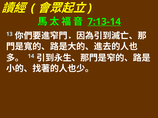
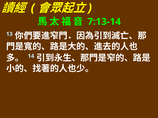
7:13-14 underline: present -> none (104, 22)
